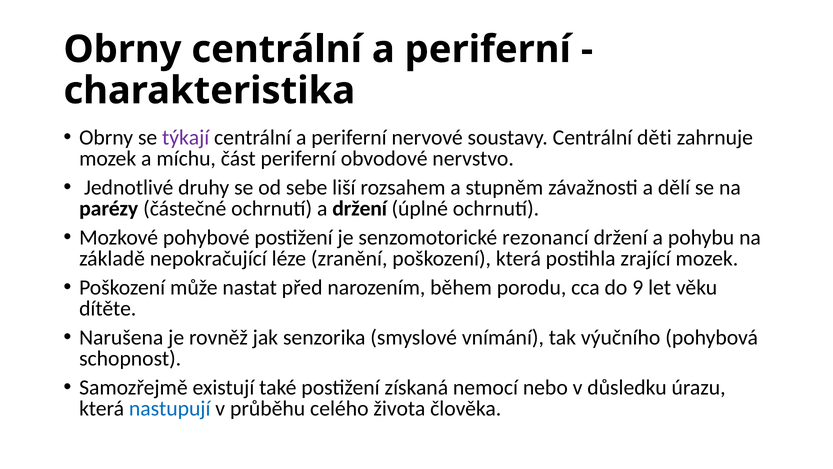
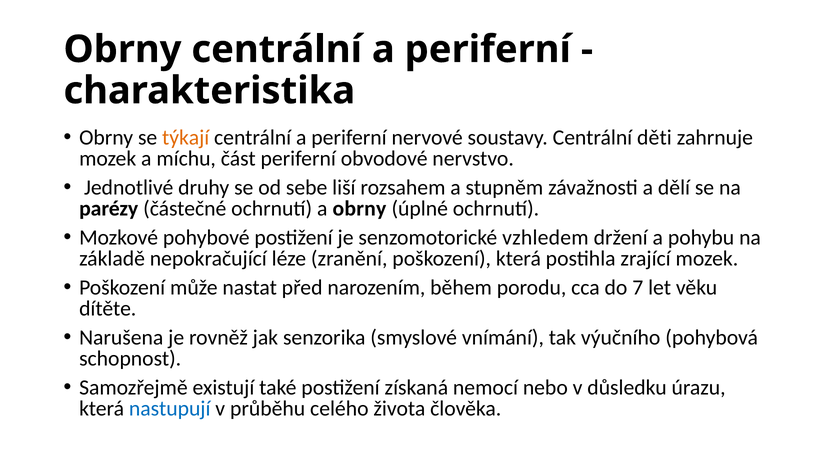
týkají colour: purple -> orange (186, 138)
a držení: držení -> obrny (359, 209)
rezonancí: rezonancí -> vzhledem (545, 237)
9: 9 -> 7 (638, 287)
